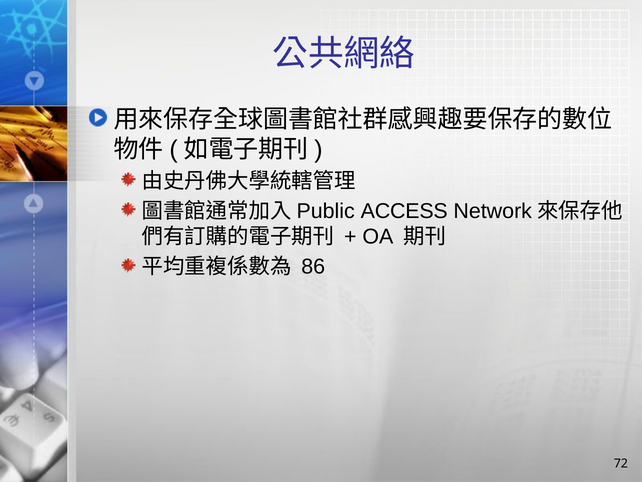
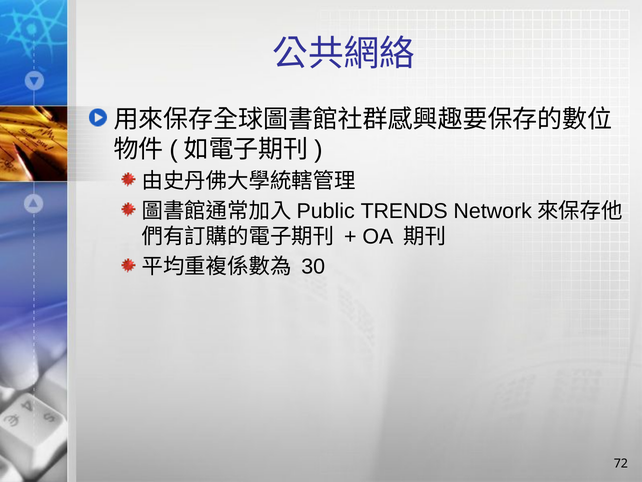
ACCESS: ACCESS -> TRENDS (404, 211)
86: 86 -> 30 (313, 267)
